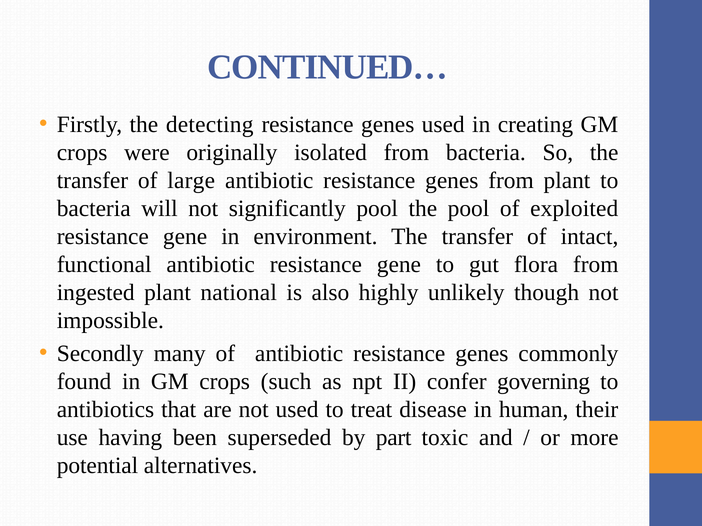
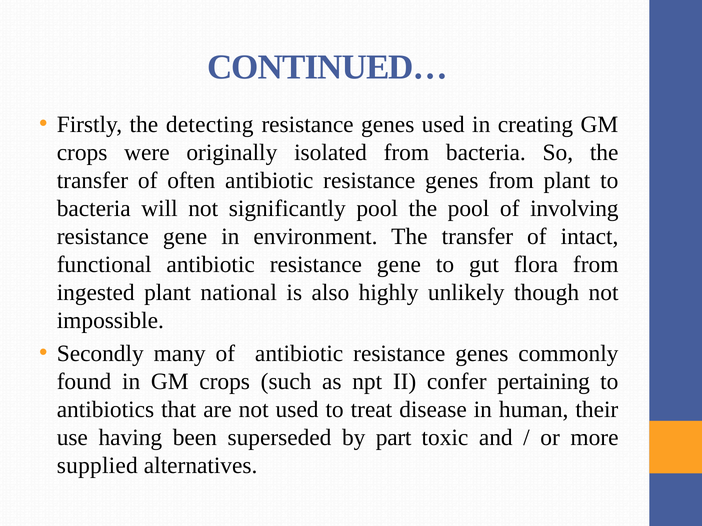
large: large -> often (191, 181)
exploited: exploited -> involving (574, 209)
governing: governing -> pertaining (544, 382)
potential: potential -> supplied (97, 466)
